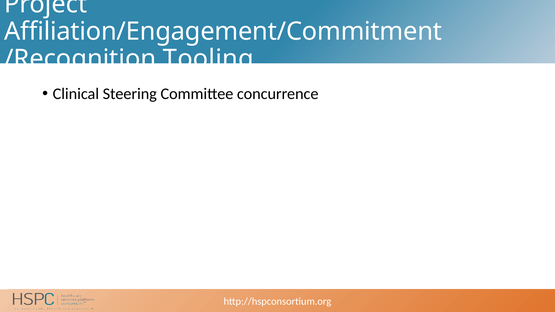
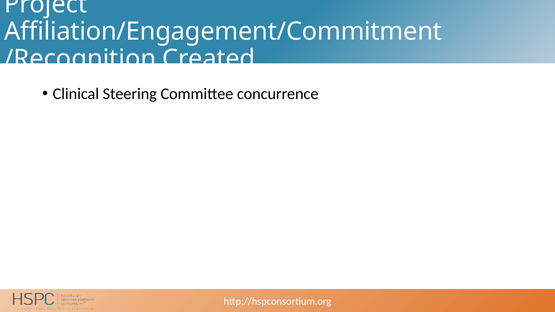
Tooling: Tooling -> Created (209, 59)
